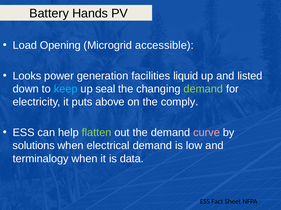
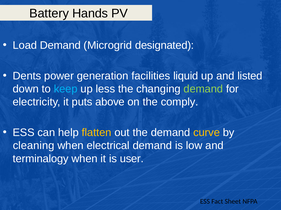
Load Opening: Opening -> Demand (60, 45)
accessible: accessible -> designated (165, 45)
Looks: Looks -> Dents (27, 76)
seal: seal -> less (105, 89)
flatten colour: light green -> yellow (97, 133)
curve colour: pink -> yellow (207, 133)
solutions: solutions -> cleaning (34, 146)
data: data -> user (132, 159)
